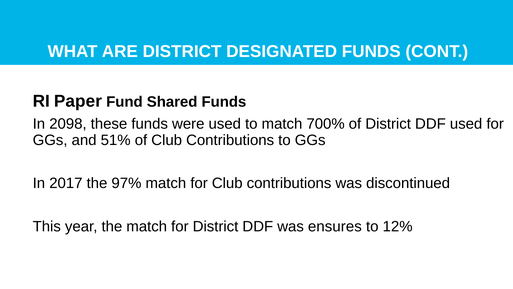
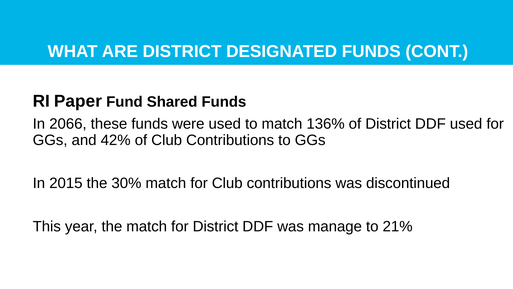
2098: 2098 -> 2066 (68, 124)
700%: 700% -> 136% (326, 124)
51%: 51% -> 42% (116, 140)
2017: 2017 -> 2015 (66, 183)
97%: 97% -> 30% (126, 183)
ensures: ensures -> manage (335, 226)
12%: 12% -> 21% (398, 226)
